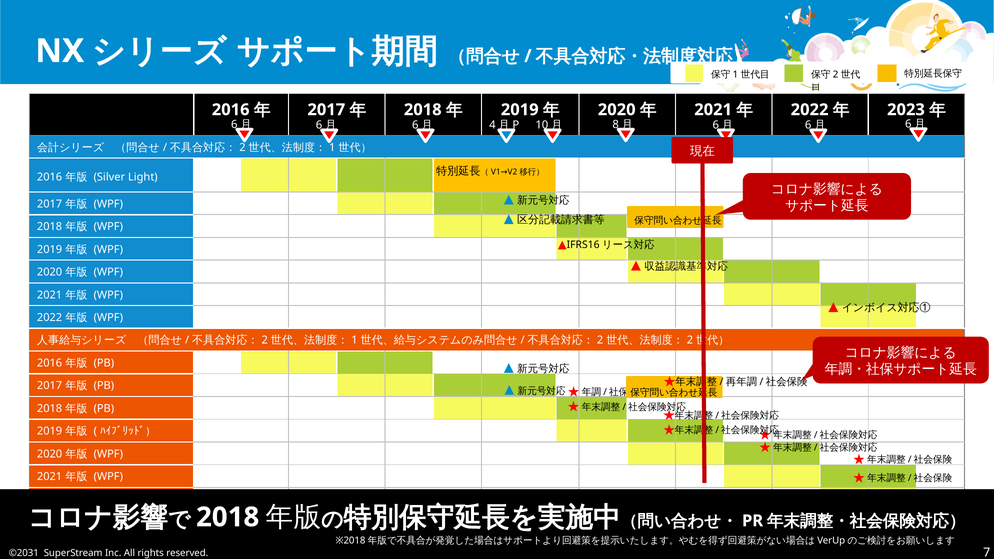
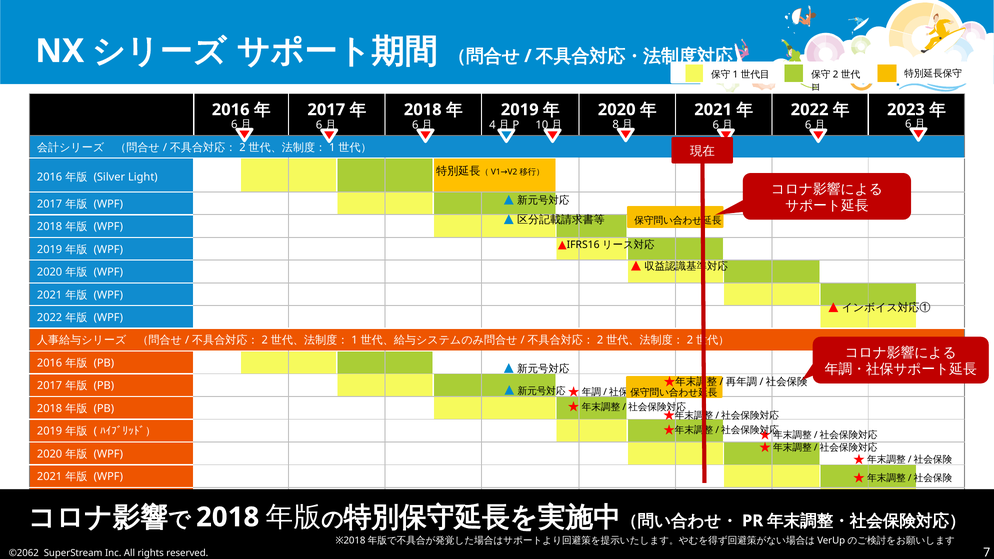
©2031: ©2031 -> ©2062 (24, 553)
